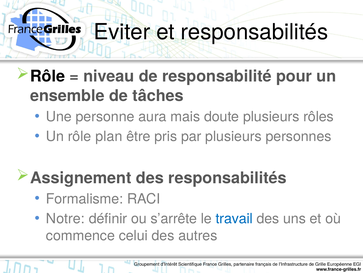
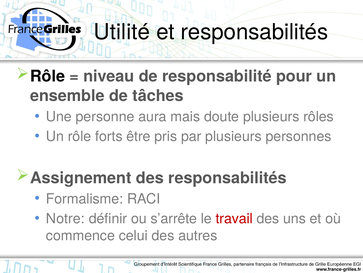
Eviter: Eviter -> Utilité (122, 32)
plan: plan -> forts (109, 136)
travail colour: blue -> red (234, 218)
